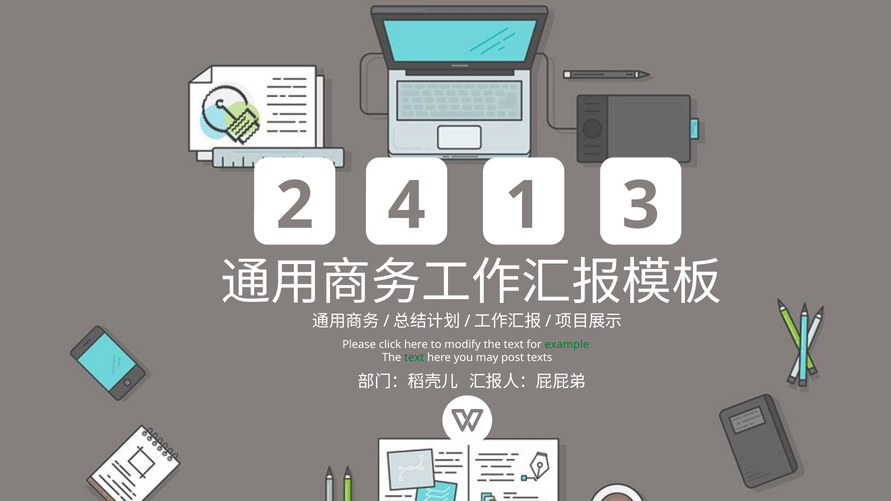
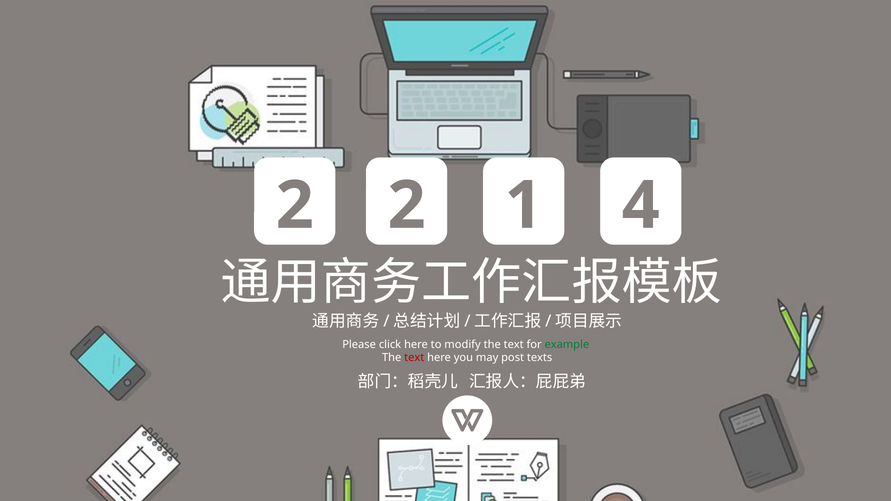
2 4: 4 -> 2 (407, 206)
3: 3 -> 4 (641, 206)
text colour: green -> red (414, 358)
